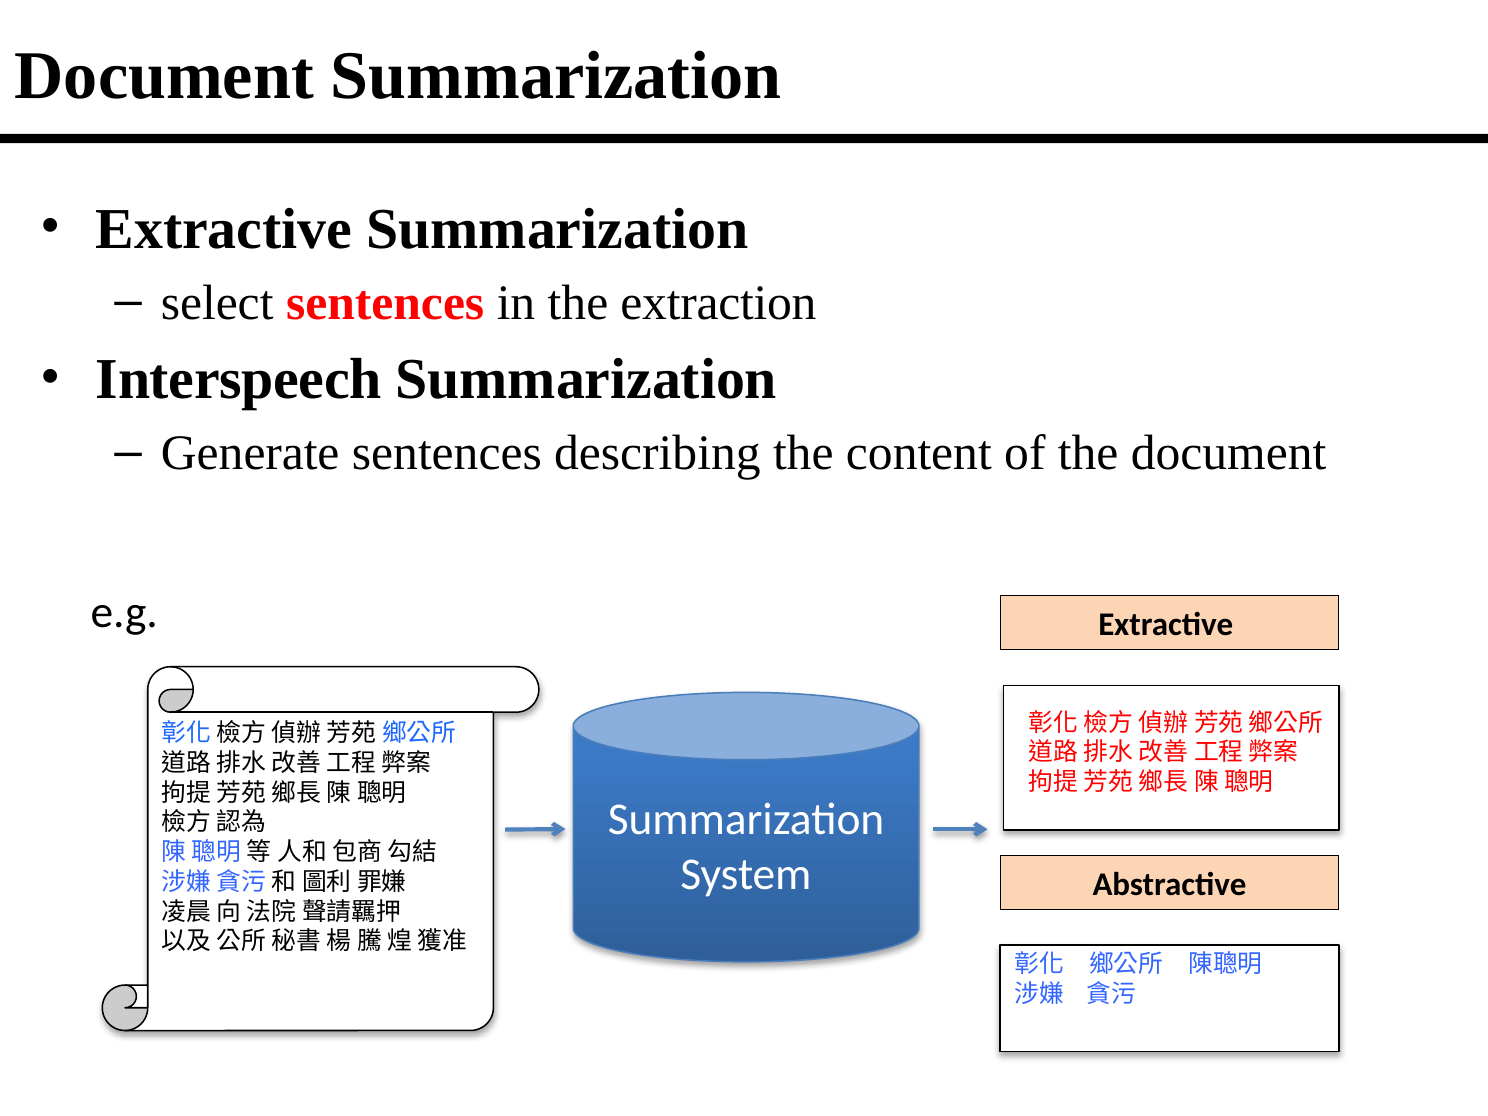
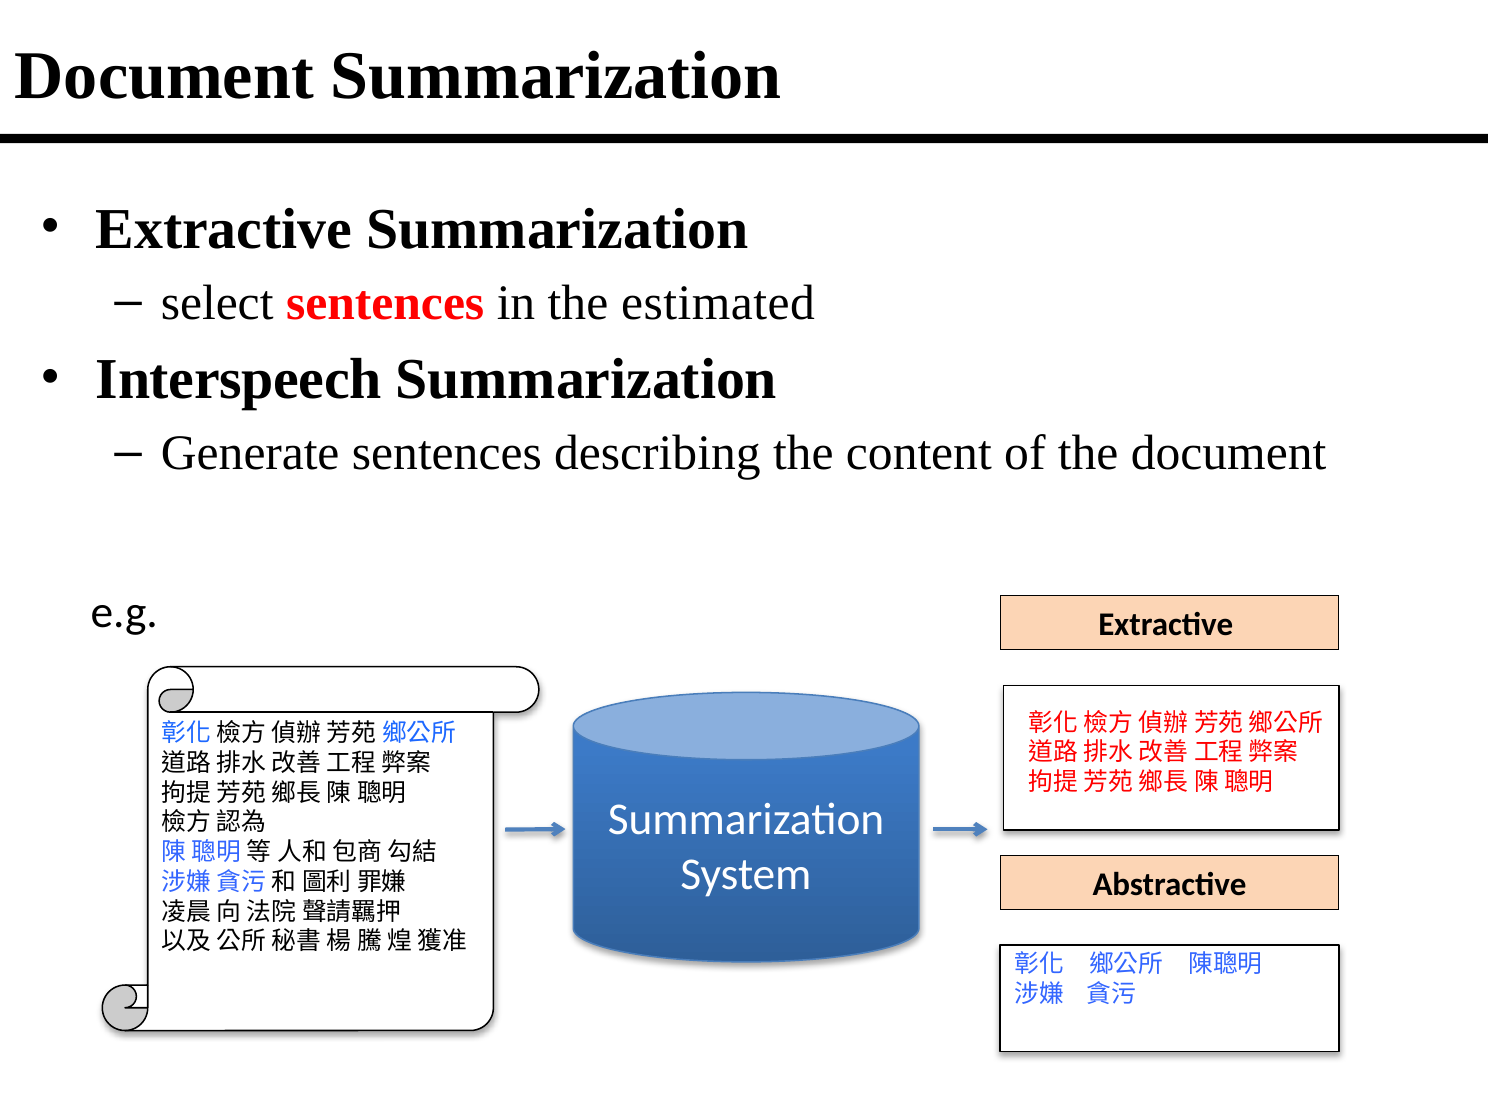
extraction: extraction -> estimated (718, 303)
